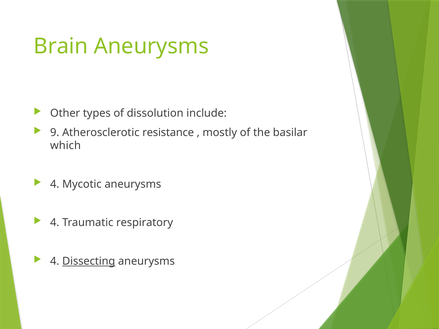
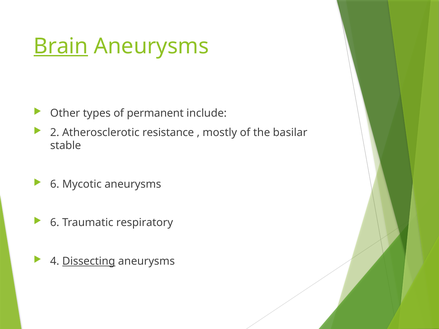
Brain underline: none -> present (61, 46)
dissolution: dissolution -> permanent (155, 113)
9: 9 -> 2 (55, 133)
which: which -> stable (66, 146)
4: 4 -> 6 (55, 184)
4: 4 -> 6 (55, 223)
